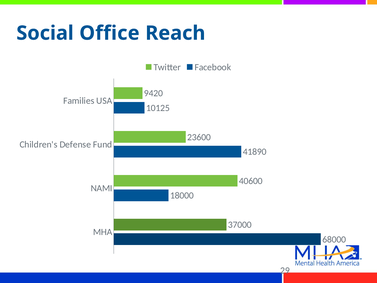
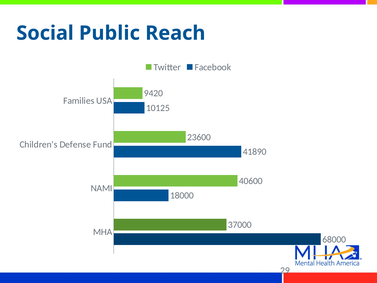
Office: Office -> Public (109, 33)
